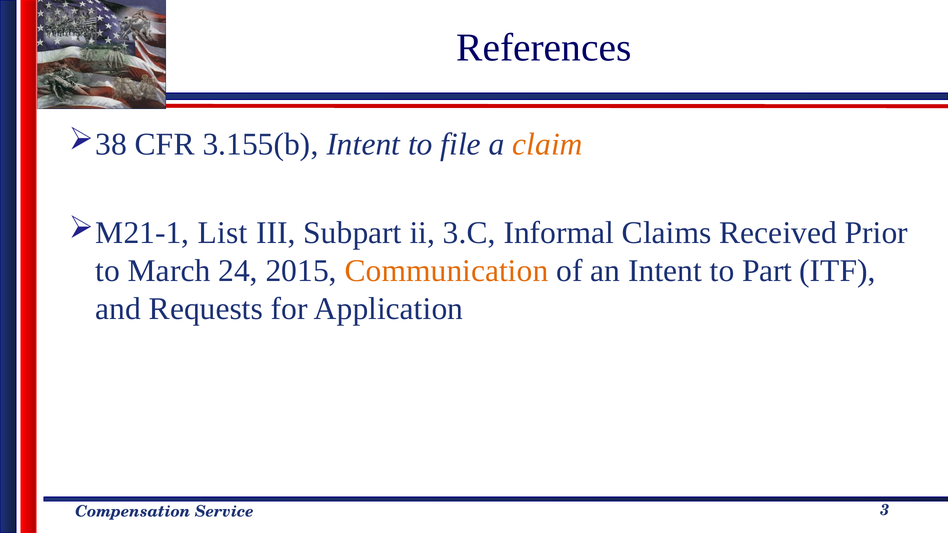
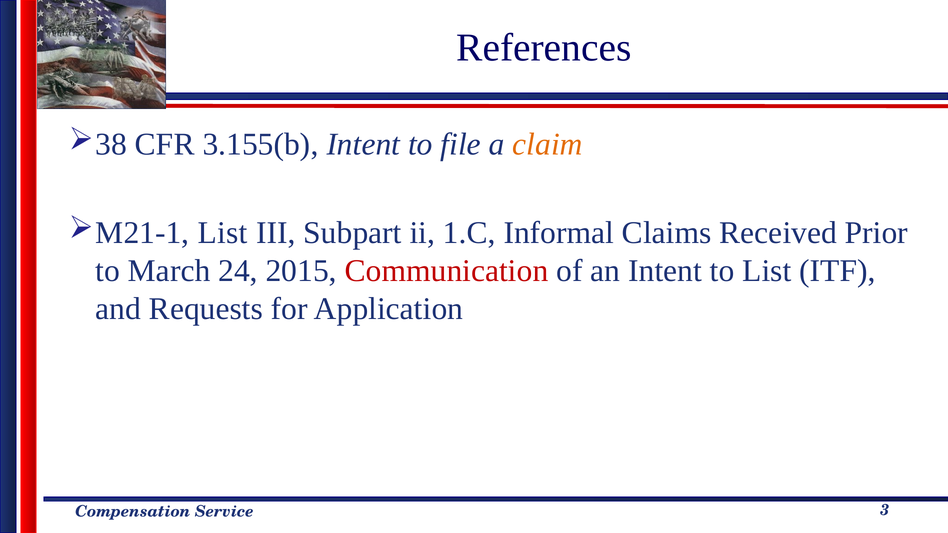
3.C: 3.C -> 1.C (469, 233)
Communication colour: orange -> red (447, 271)
to Part: Part -> List (767, 271)
